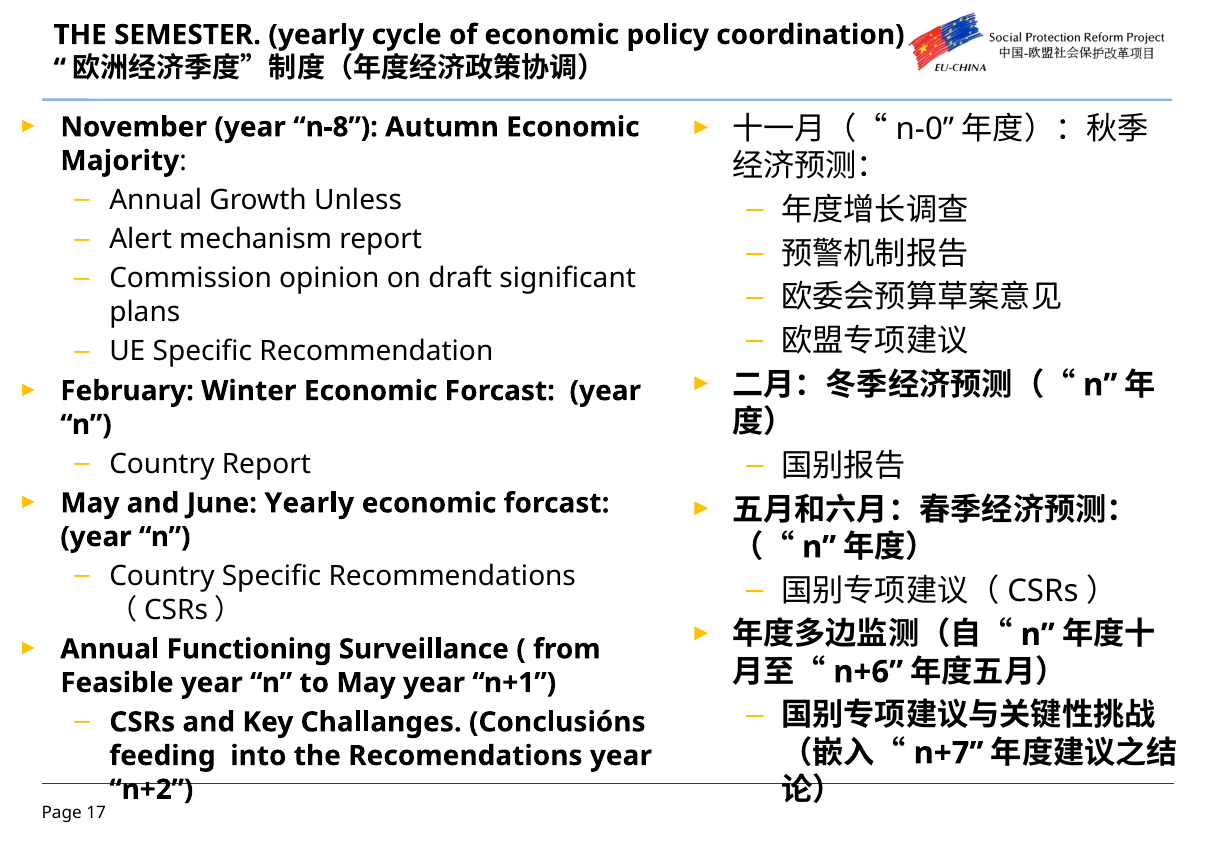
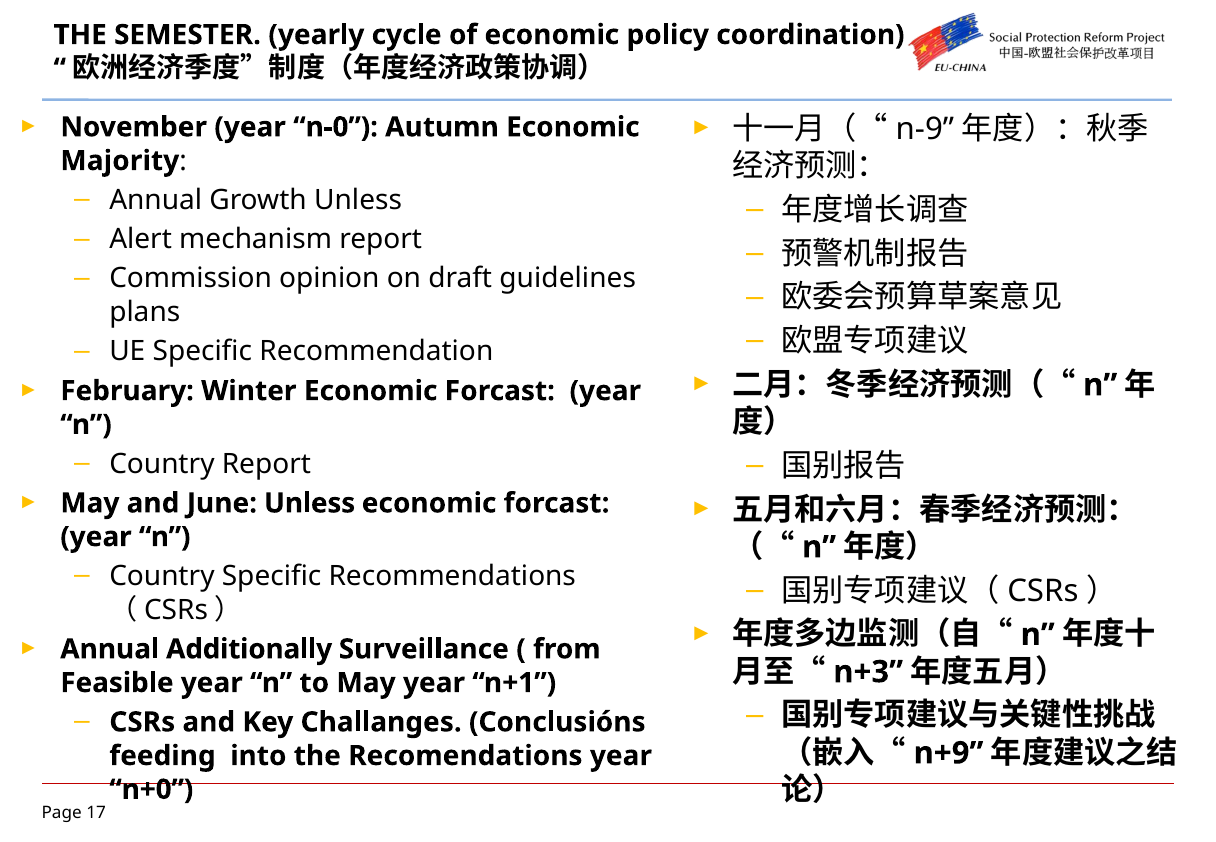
n-8: n-8 -> n-0 (336, 127)
n-0: n-0 -> n-9 (925, 129)
significant: significant -> guidelines (568, 279)
June Yearly: Yearly -> Unless (310, 503)
Functioning: Functioning -> Additionally (249, 649)
n+6: n+6 -> n+3 (868, 672)
n+7: n+7 -> n+9 (948, 753)
n+2: n+2 -> n+0 (151, 789)
